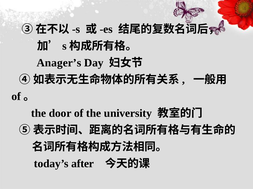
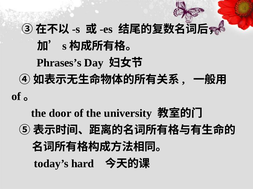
Anager’s: Anager’s -> Phrases’s (59, 63)
after: after -> hard (83, 164)
